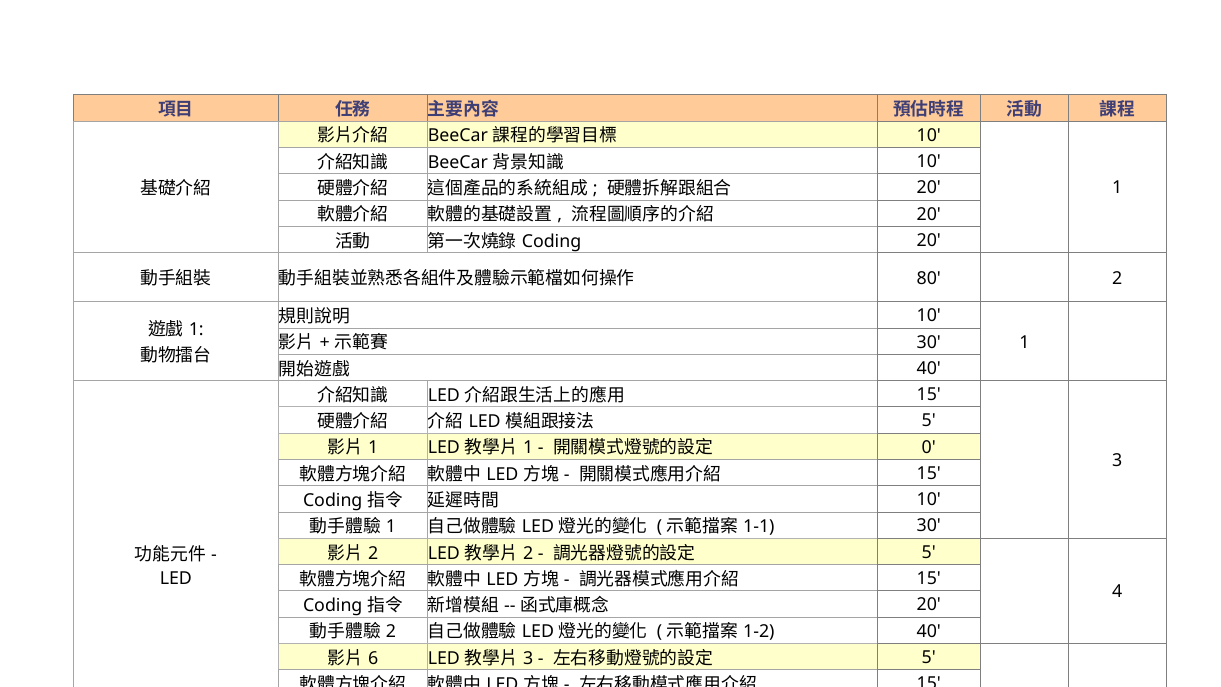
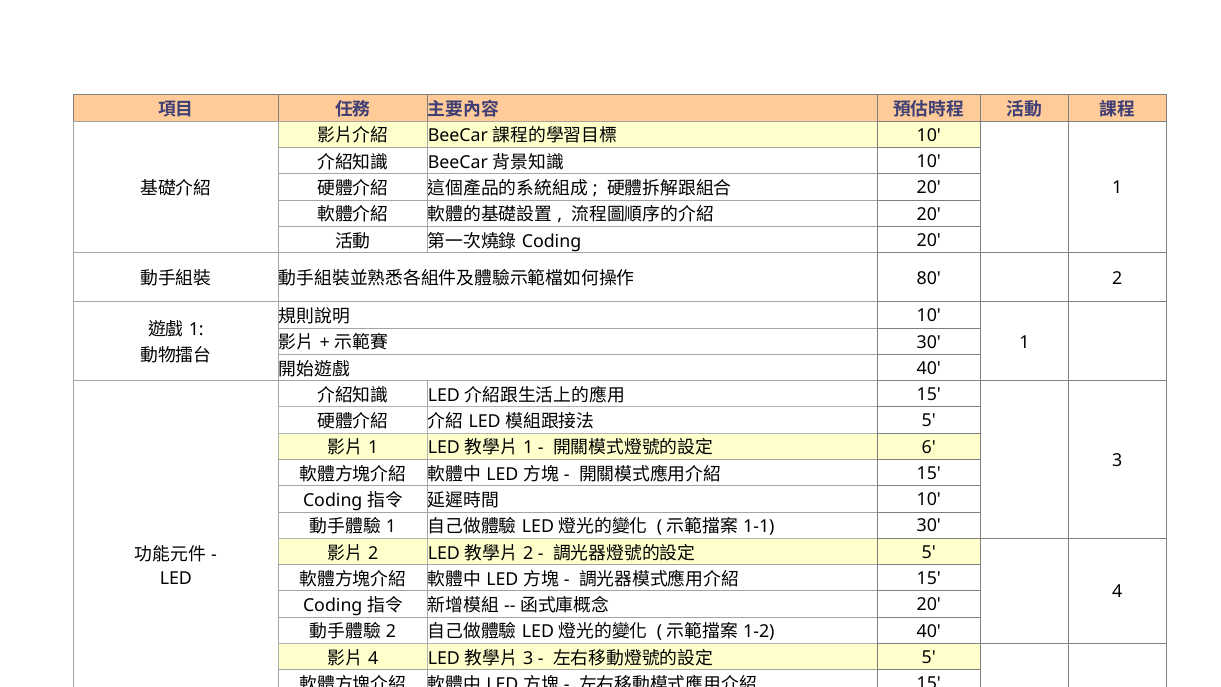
0: 0 -> 6 (929, 447)
6: 6 -> 4 (373, 658)
